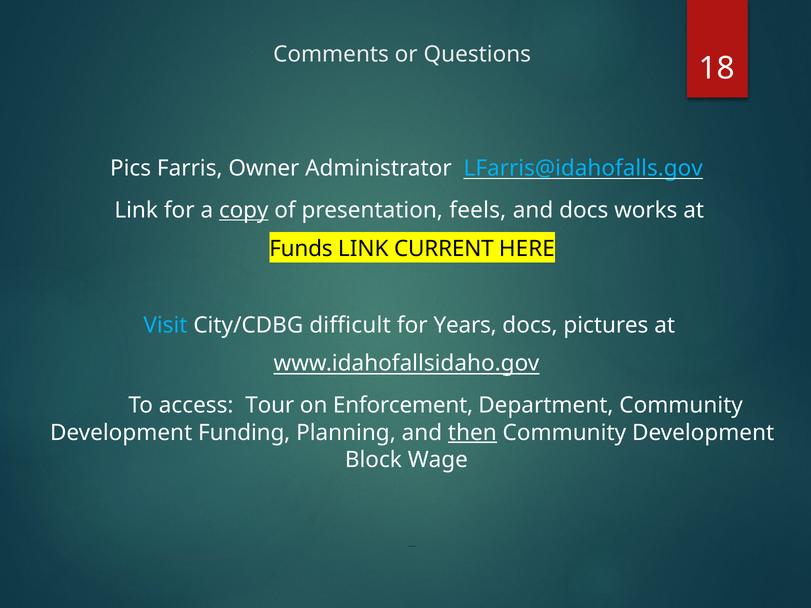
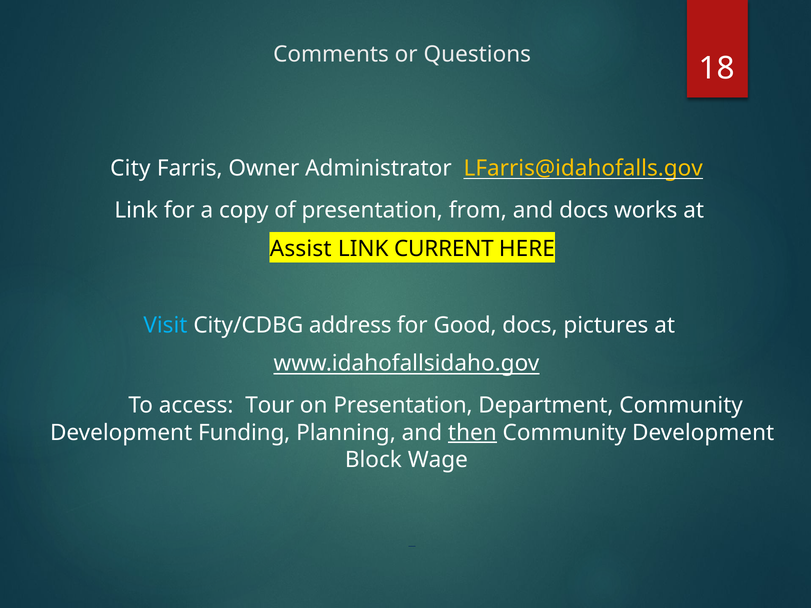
Pics: Pics -> City (130, 168)
LFarris@idahofalls.gov colour: light blue -> yellow (583, 168)
copy underline: present -> none (244, 210)
feels: feels -> from (478, 210)
Funds: Funds -> Assist (301, 249)
difficult: difficult -> address (350, 325)
Years: Years -> Good (465, 325)
on Enforcement: Enforcement -> Presentation (403, 406)
